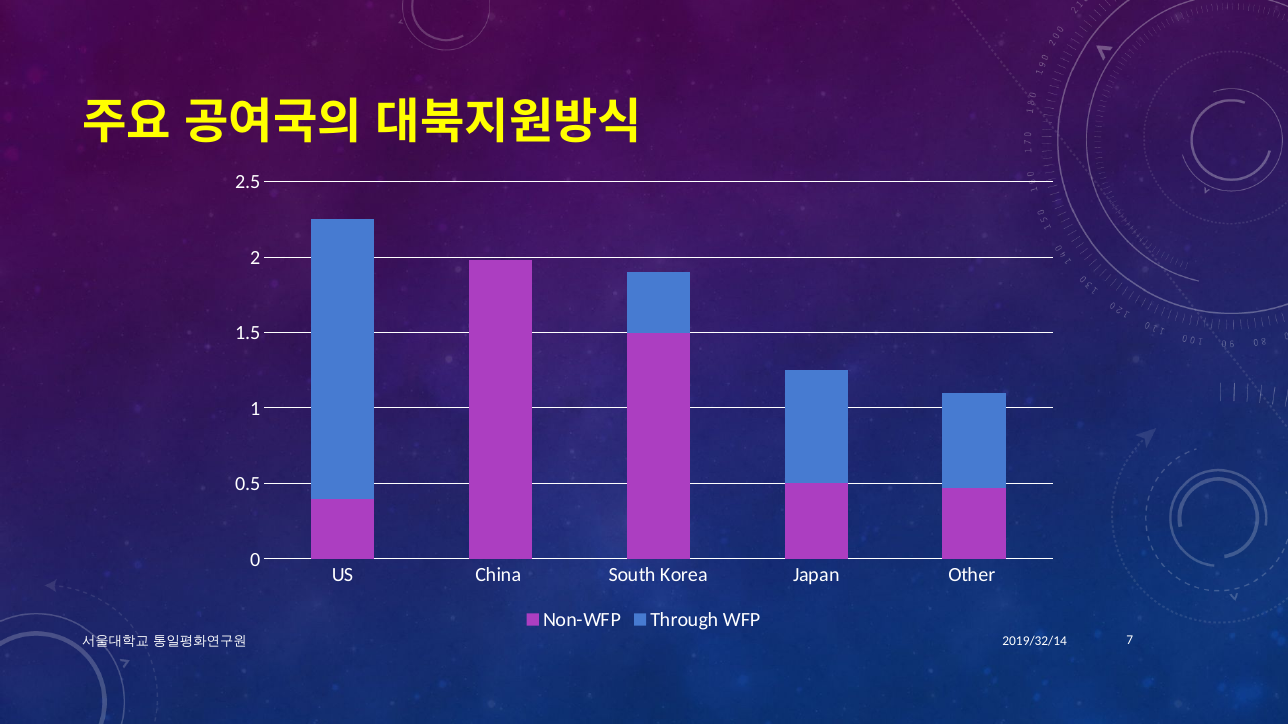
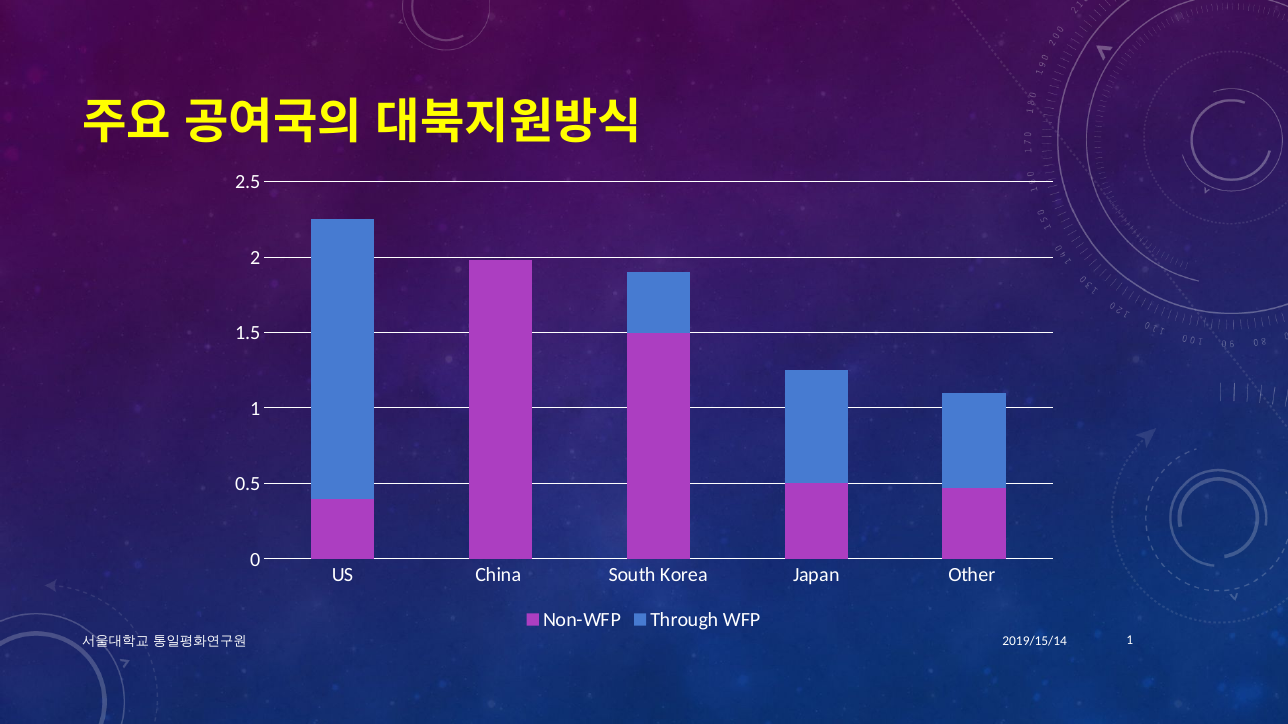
2019/32/14: 2019/32/14 -> 2019/15/14 (1035, 641)
7: 7 -> 1 (1130, 641)
